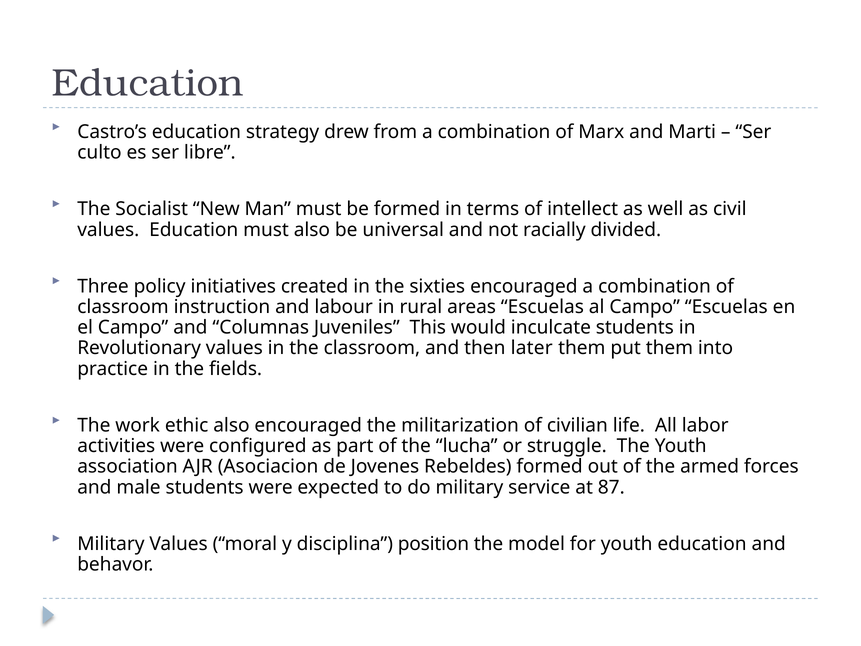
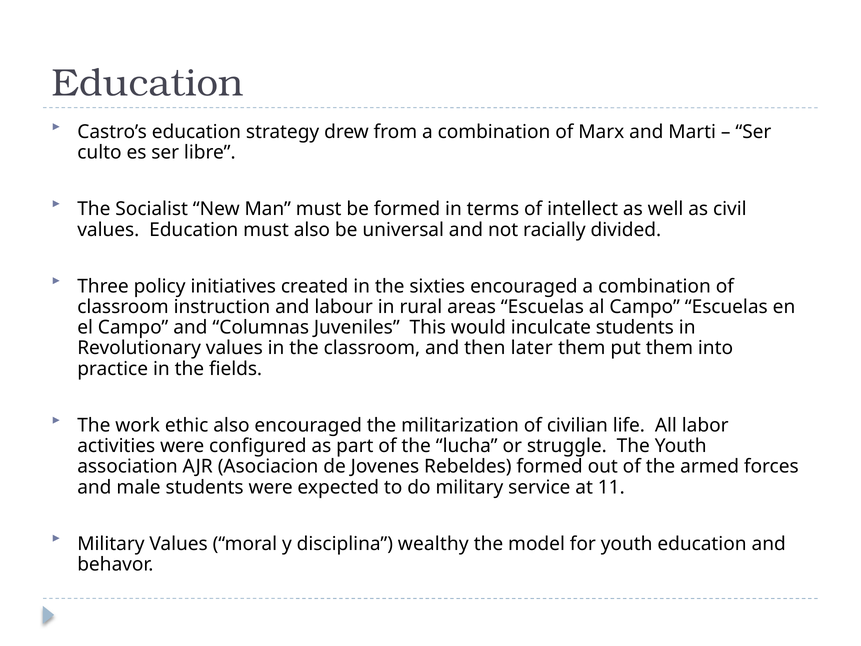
87: 87 -> 11 (611, 487)
position: position -> wealthy (433, 544)
